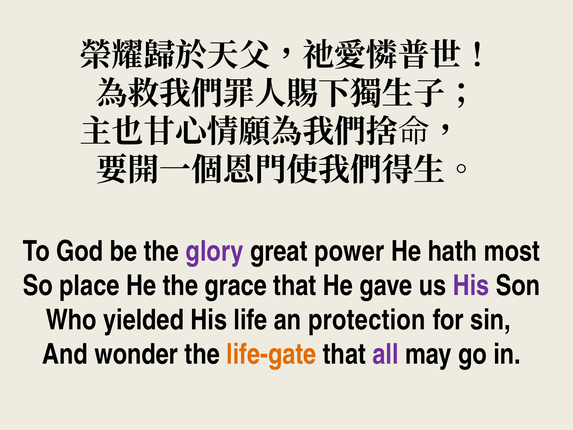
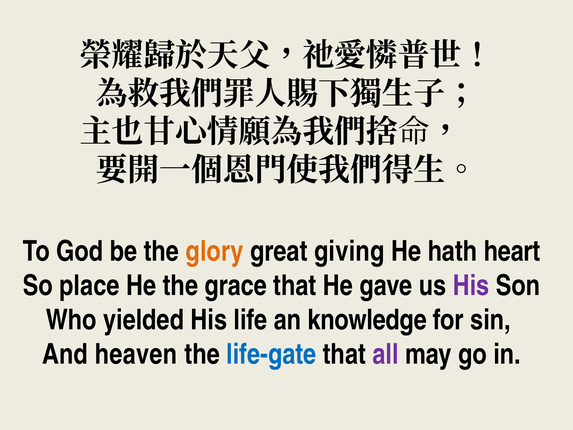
glory colour: purple -> orange (214, 251)
power: power -> giving (349, 251)
most: most -> heart (512, 251)
protection: protection -> knowledge (367, 320)
wonder: wonder -> heaven (136, 354)
life-gate colour: orange -> blue (271, 354)
